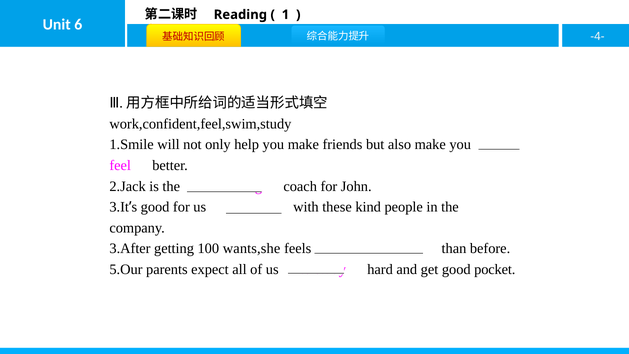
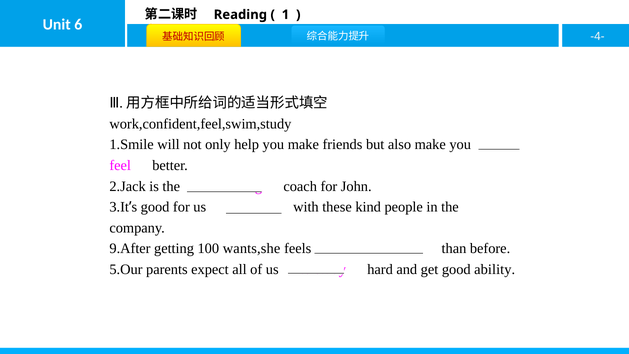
3.After: 3.After -> 9.After (130, 248)
pocket: pocket -> ability (495, 269)
